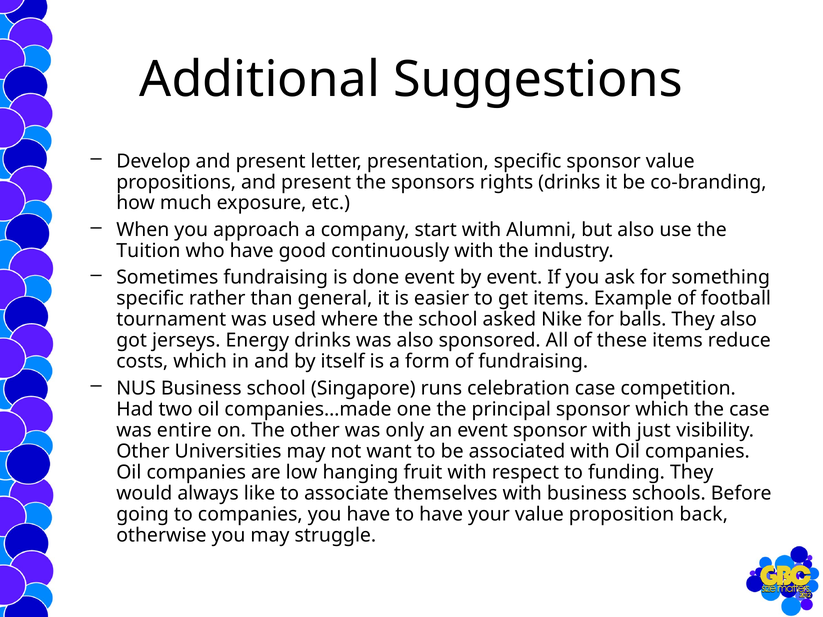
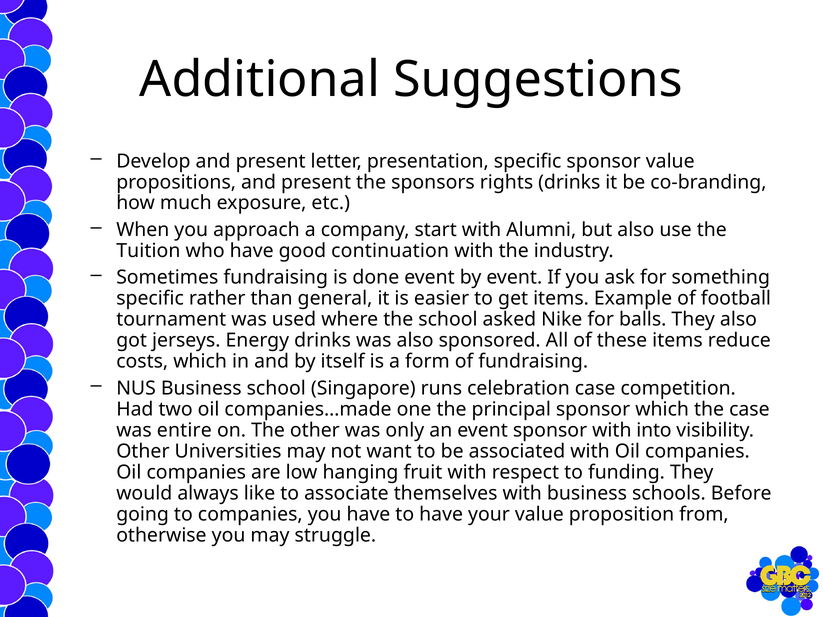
continuously: continuously -> continuation (390, 251)
just: just -> into (654, 430)
back: back -> from (704, 514)
